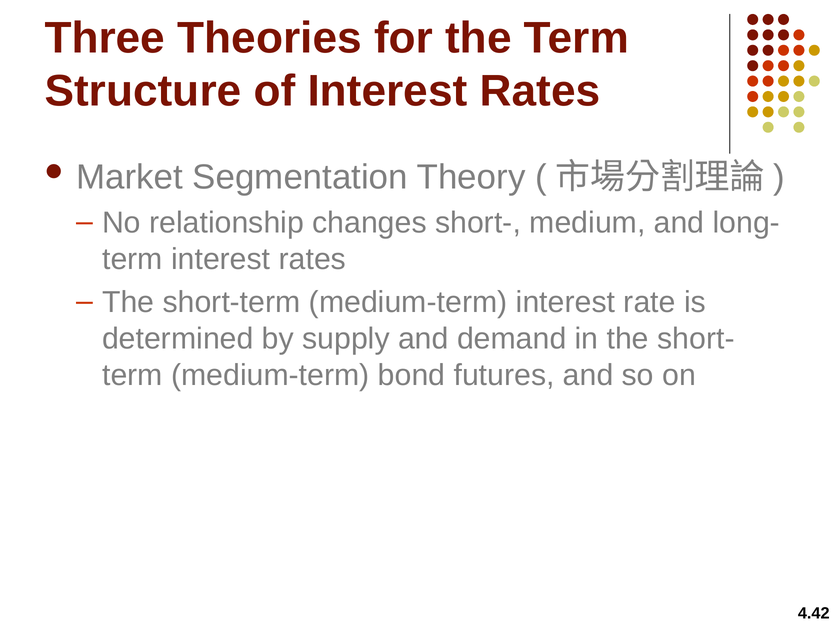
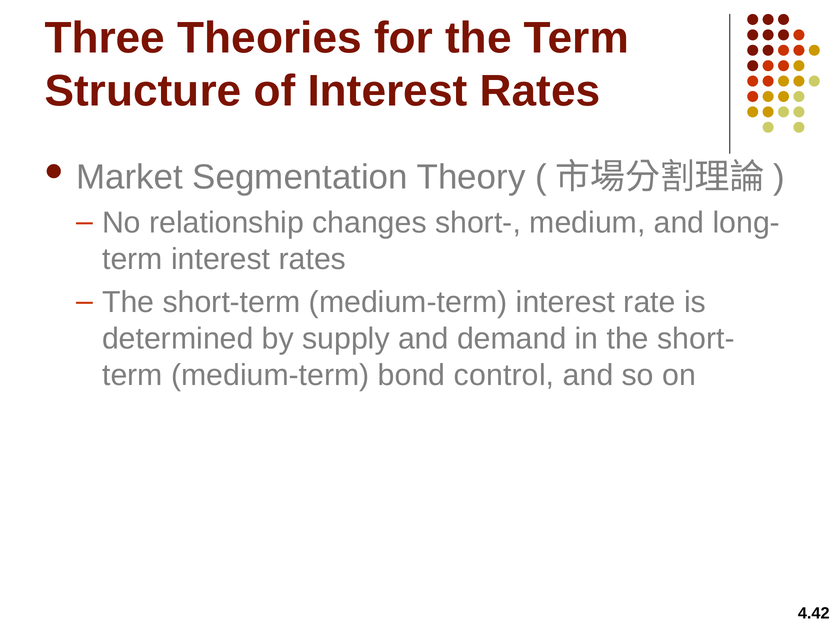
futures: futures -> control (504, 375)
